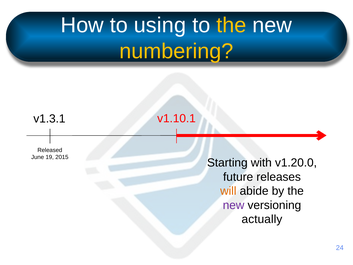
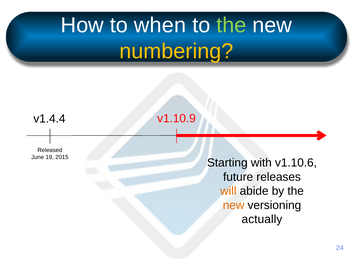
using: using -> when (160, 25)
the colour: yellow -> light green (231, 25)
v1.10.1: v1.10.1 -> v1.10.9 (176, 118)
v1.3.1: v1.3.1 -> v1.4.4 (49, 119)
v1.20.0: v1.20.0 -> v1.10.6 (296, 163)
new colour: purple -> orange (234, 205)
